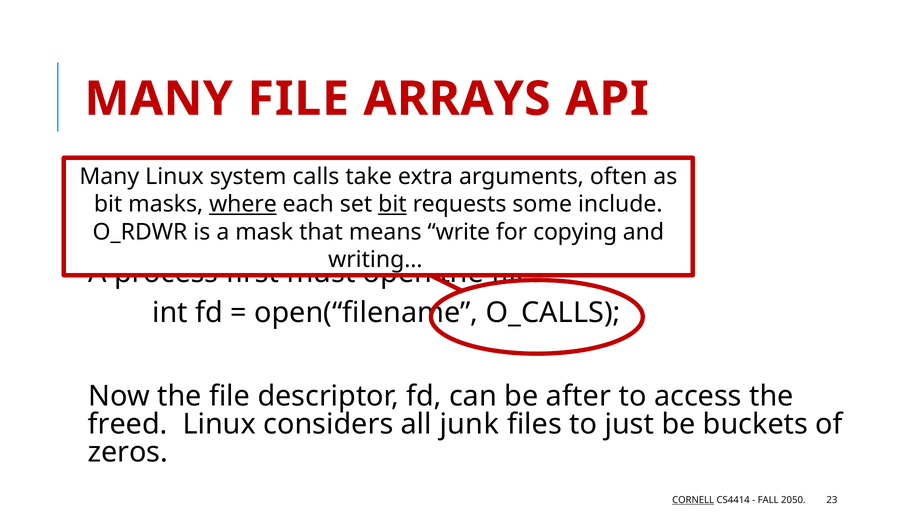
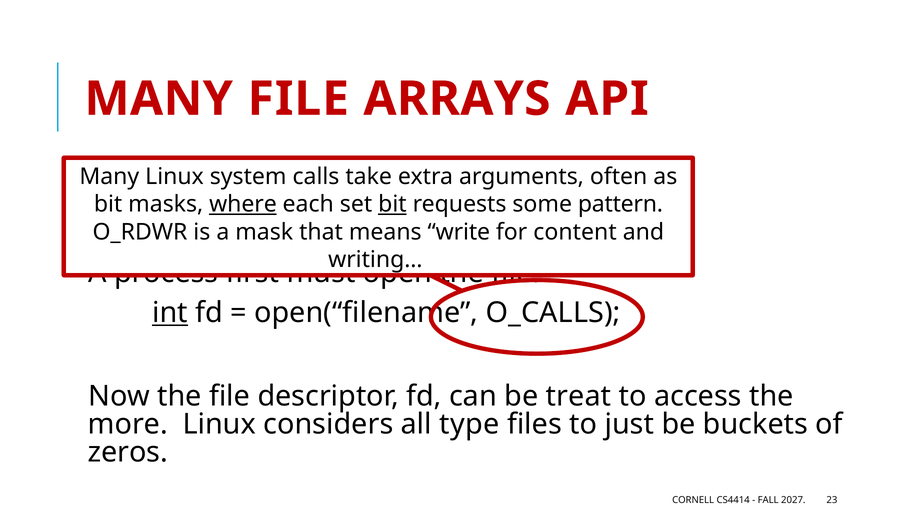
include: include -> pattern (620, 204)
copying: copying -> content (575, 232)
int underline: none -> present (170, 313)
after: after -> treat (579, 396)
freed: freed -> more (128, 424)
junk: junk -> type (469, 424)
CORNELL underline: present -> none (693, 500)
2050: 2050 -> 2027 (793, 500)
